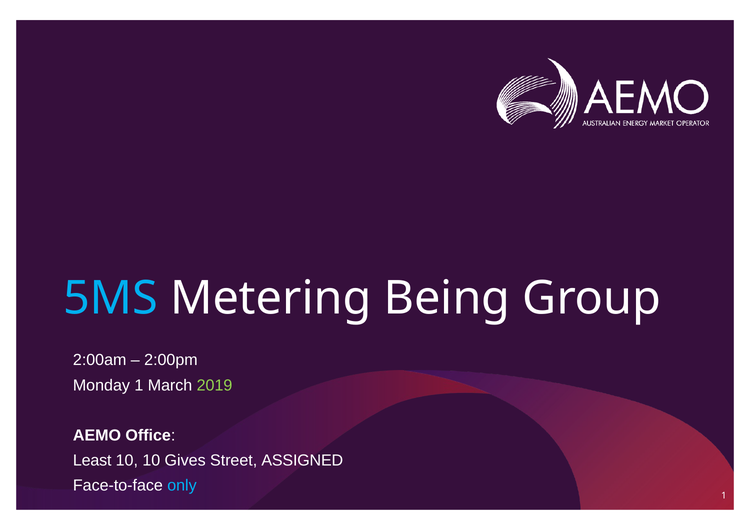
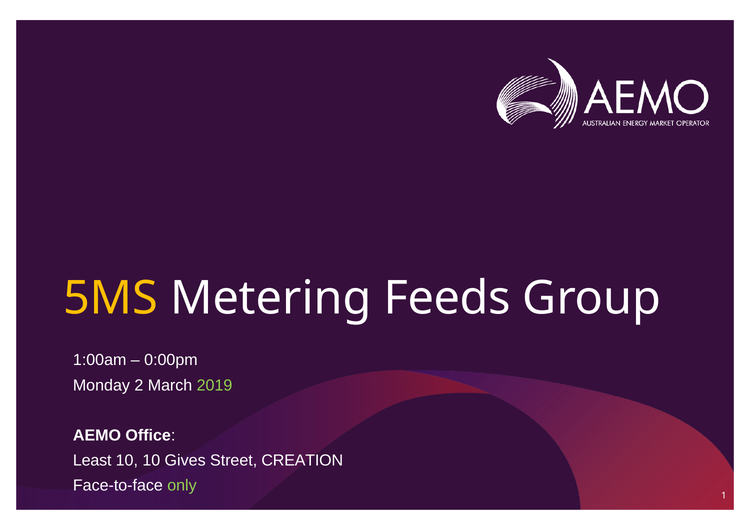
5MS colour: light blue -> yellow (110, 298)
Being: Being -> Feeds (447, 298)
2:00am: 2:00am -> 1:00am (100, 360)
2:00pm: 2:00pm -> 0:00pm (171, 360)
Monday 1: 1 -> 2 (139, 385)
ASSIGNED: ASSIGNED -> CREATION (302, 461)
only colour: light blue -> light green (182, 486)
